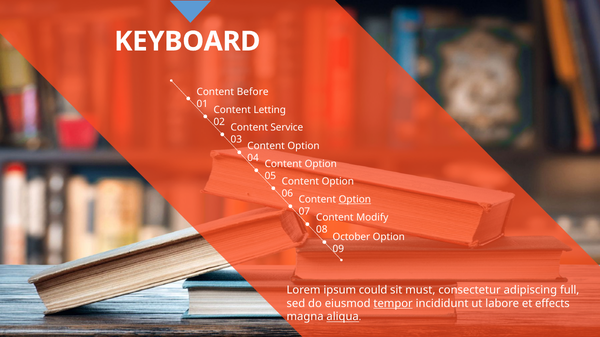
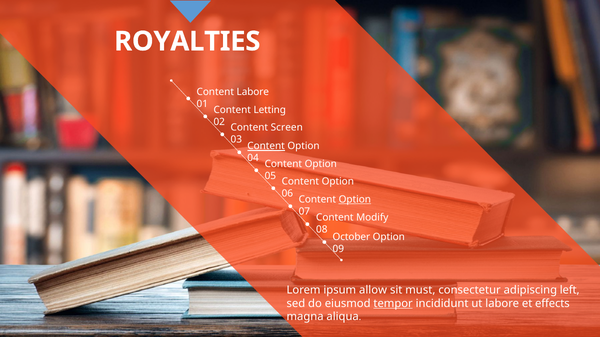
KEYBOARD: KEYBOARD -> ROYALTIES (187, 41)
Content Before: Before -> Labore (253, 92)
Service: Service -> Screen (287, 128)
Content underline: none -> present (266, 146)
could: could -> allow (373, 290)
full: full -> left (570, 290)
aliqua underline: present -> none (343, 317)
